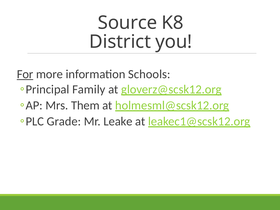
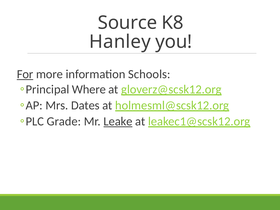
District: District -> Hanley (120, 42)
Family: Family -> Where (89, 89)
Them: Them -> Dates (85, 105)
Leake underline: none -> present (118, 121)
